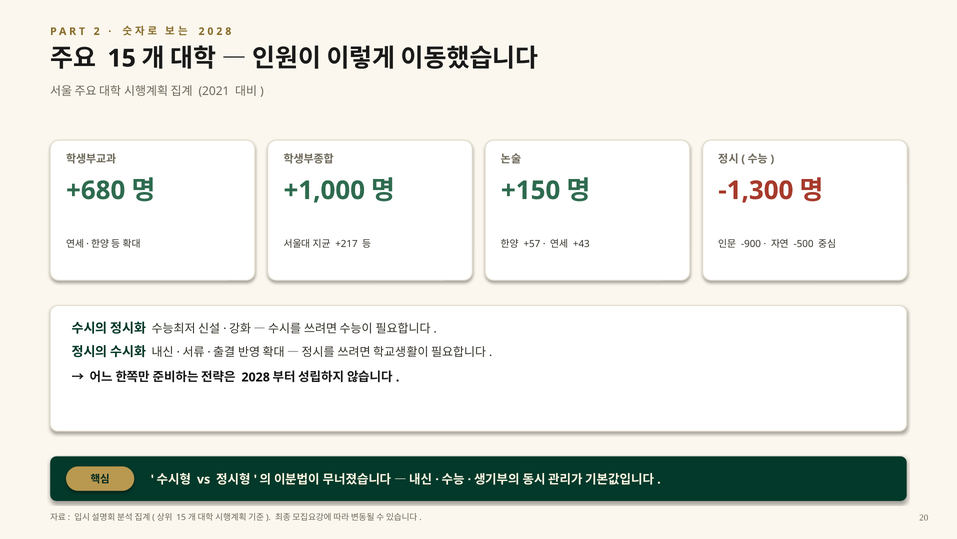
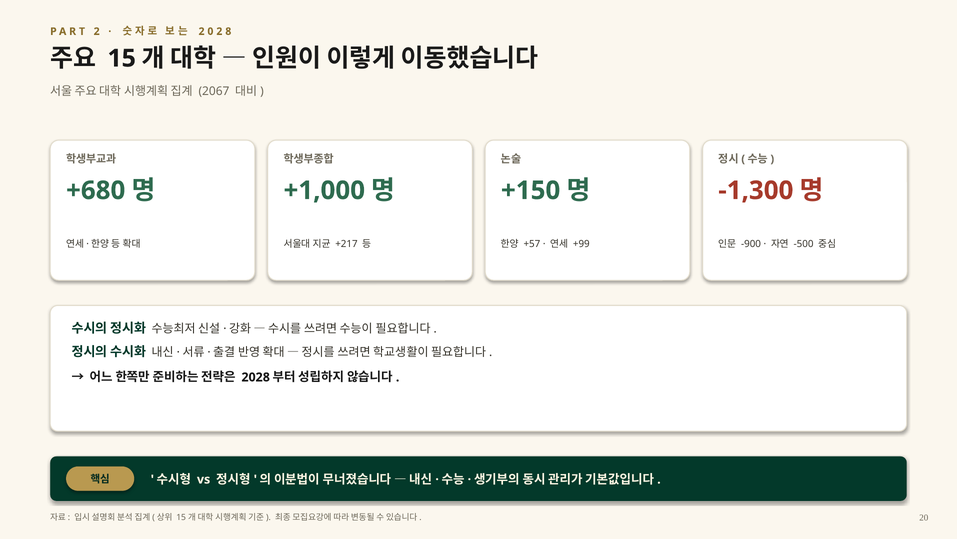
2021: 2021 -> 2067 (214, 91)
+43: +43 -> +99 (581, 244)
